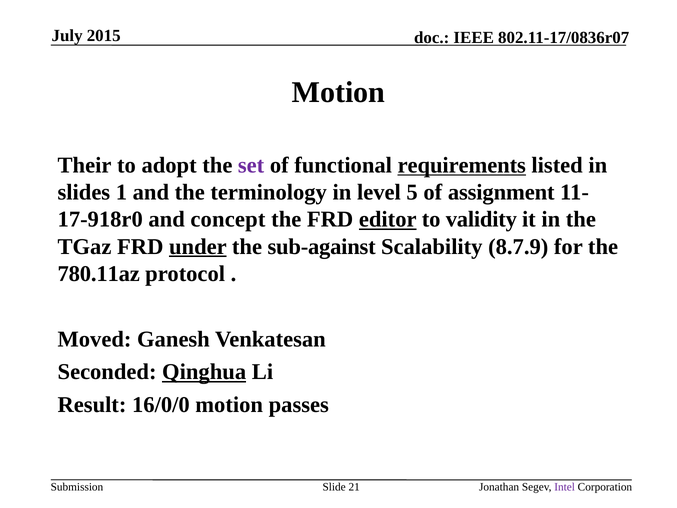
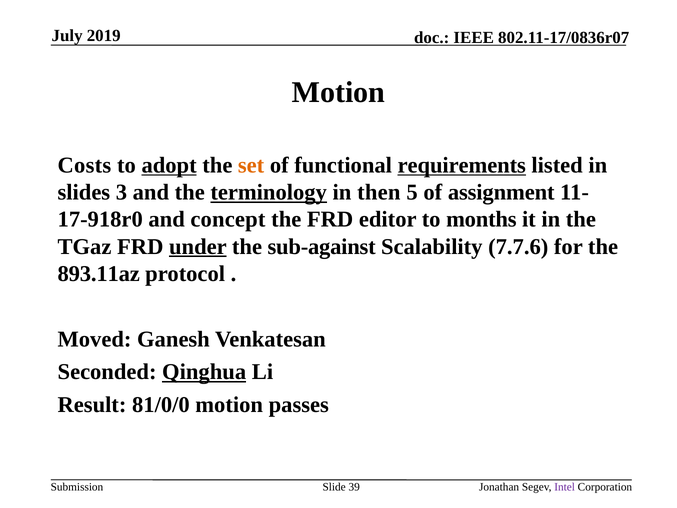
2015: 2015 -> 2019 (104, 36)
Their: Their -> Costs (84, 165)
adopt underline: none -> present (169, 165)
set colour: purple -> orange (251, 165)
1: 1 -> 3 (121, 192)
terminology underline: none -> present (269, 192)
level: level -> then (379, 192)
editor underline: present -> none (388, 219)
validity: validity -> months (481, 219)
8.7.9: 8.7.9 -> 7.7.6 (518, 246)
780.11az: 780.11az -> 893.11az (99, 274)
16/0/0: 16/0/0 -> 81/0/0 (161, 404)
21: 21 -> 39 (354, 487)
